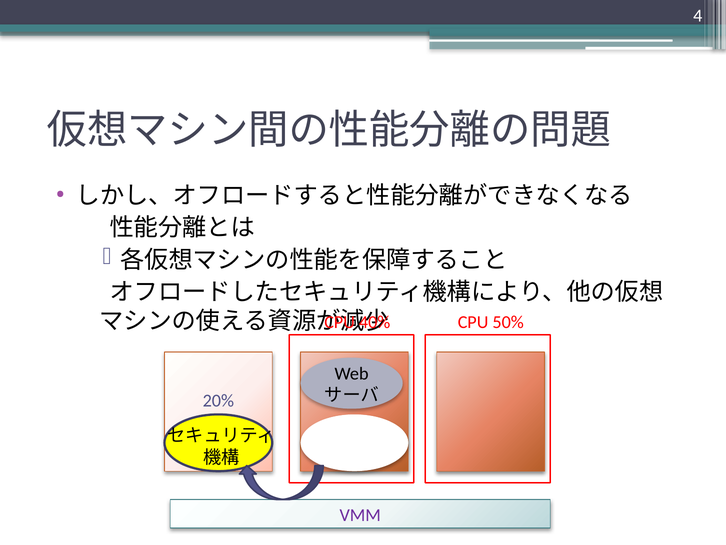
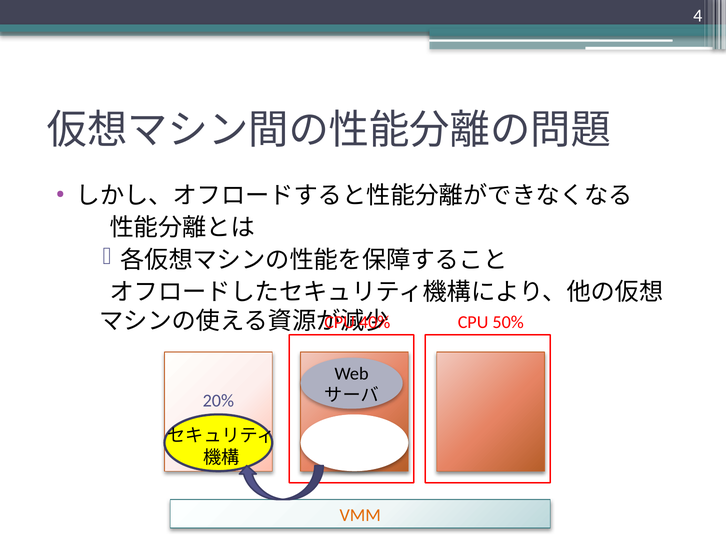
VMM colour: purple -> orange (360, 515)
